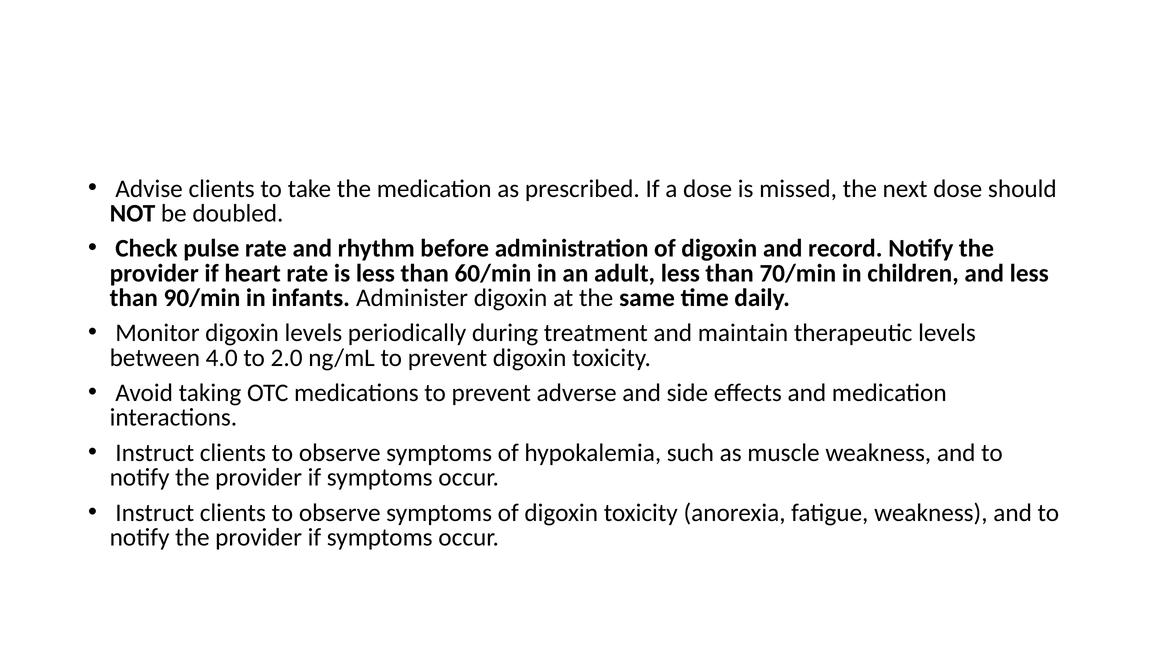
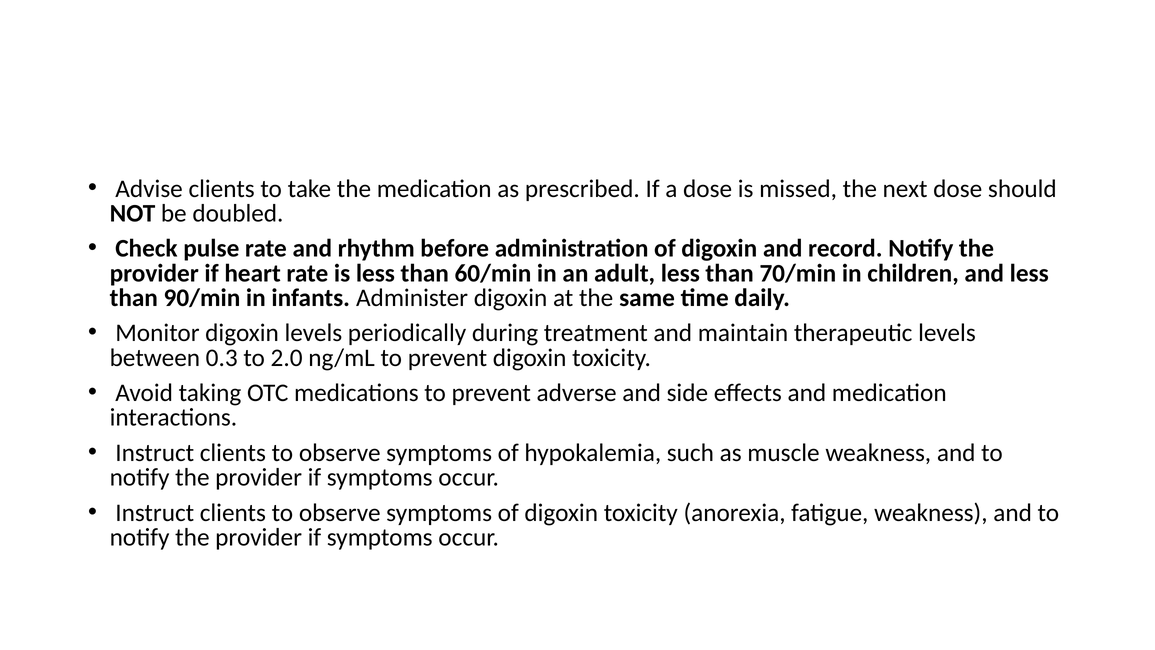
4.0: 4.0 -> 0.3 (222, 358)
